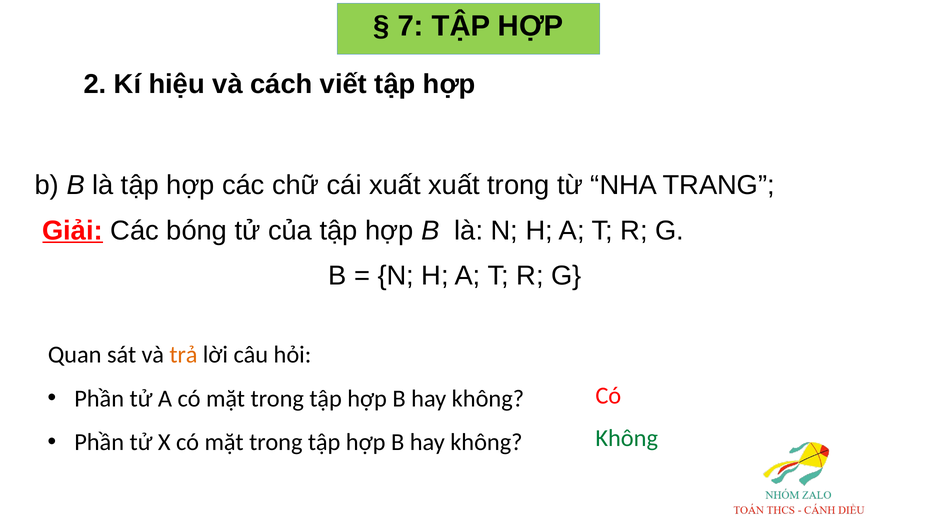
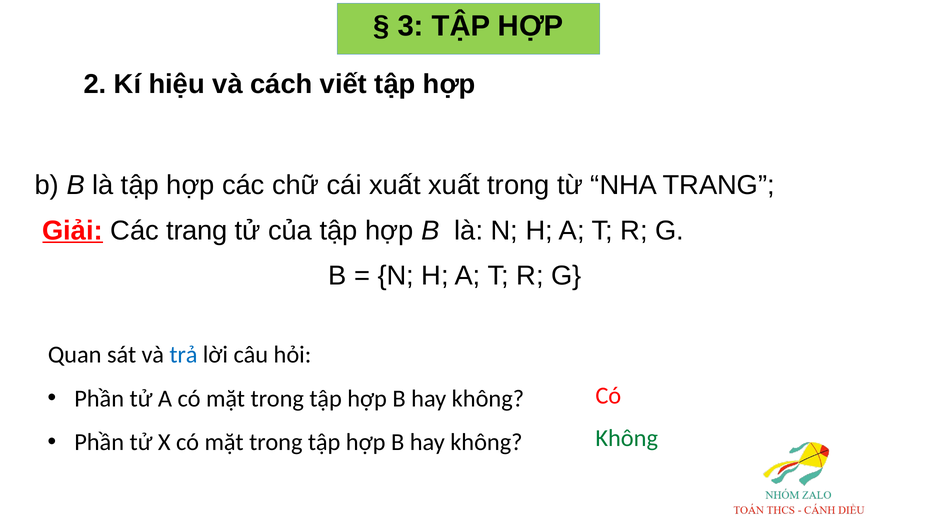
7: 7 -> 3 (411, 26)
Các bóng: bóng -> trang (197, 231)
trả colour: orange -> blue (183, 355)
